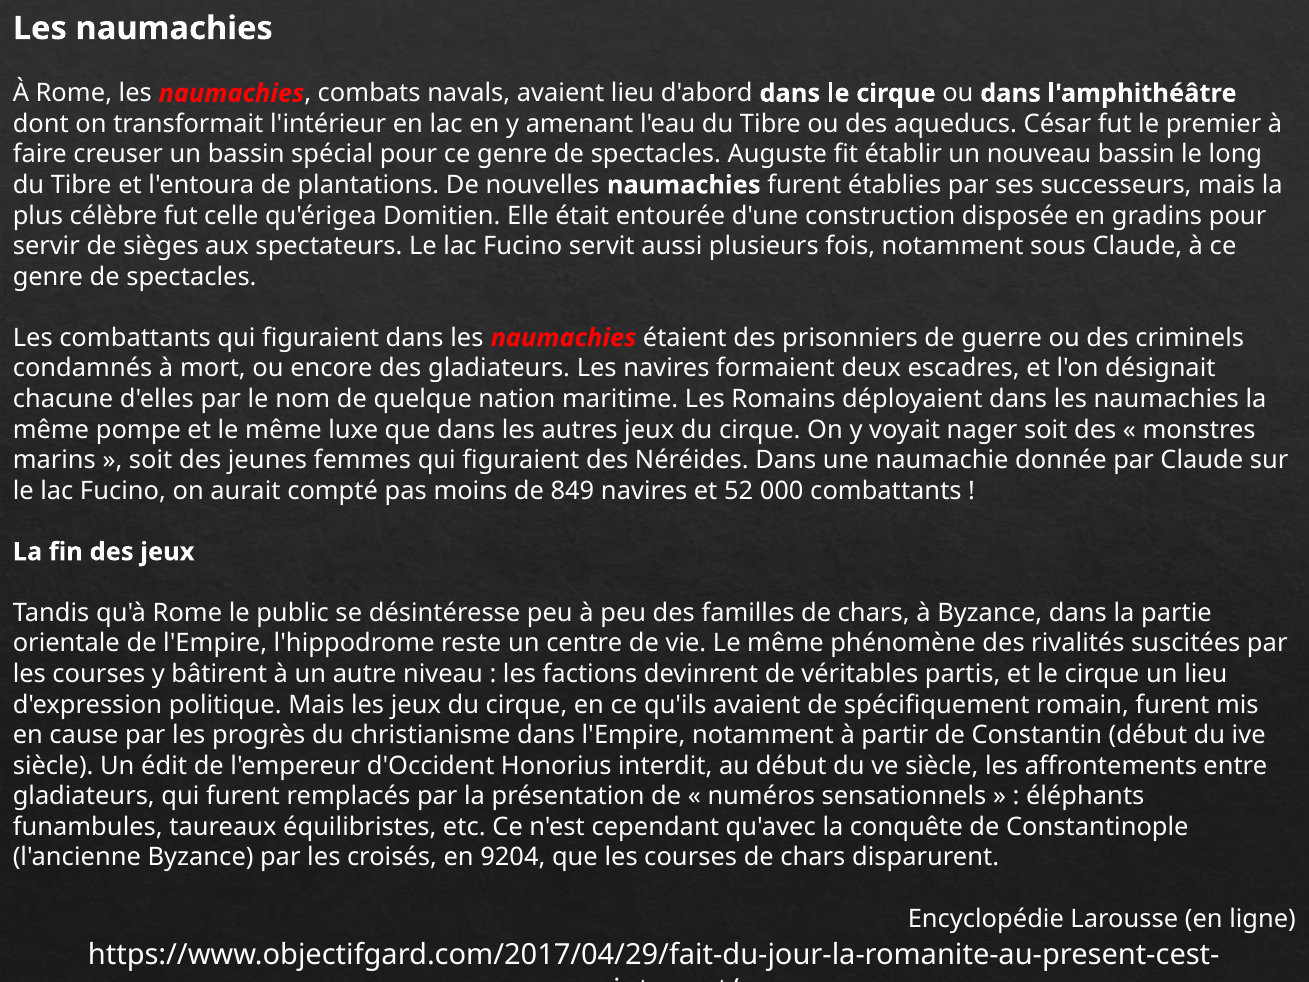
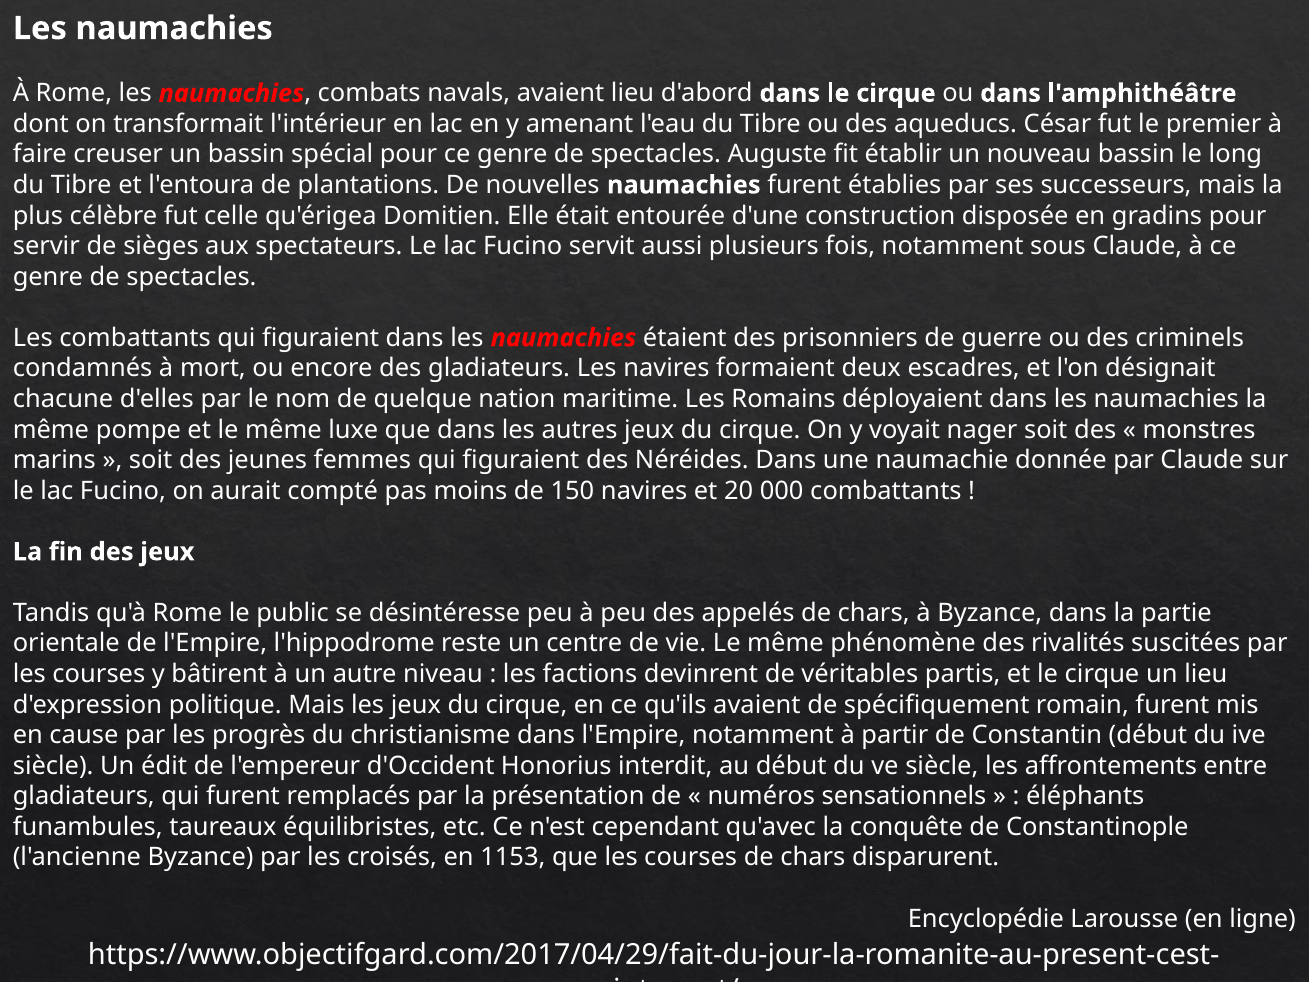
849: 849 -> 150 (572, 491)
52: 52 -> 20 (739, 491)
familles: familles -> appelés (748, 613)
9204: 9204 -> 1153 (513, 857)
